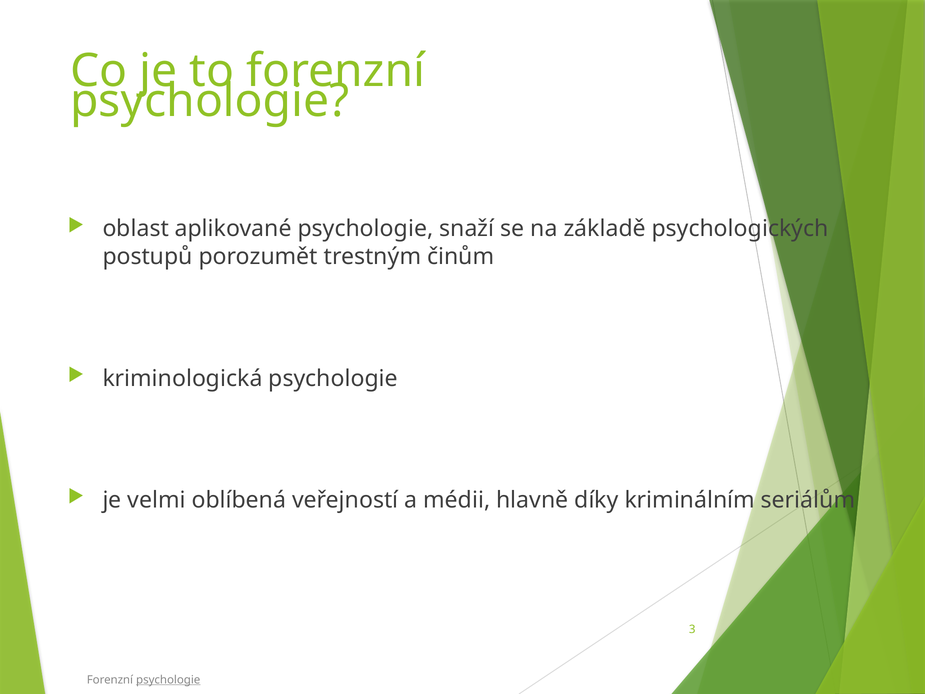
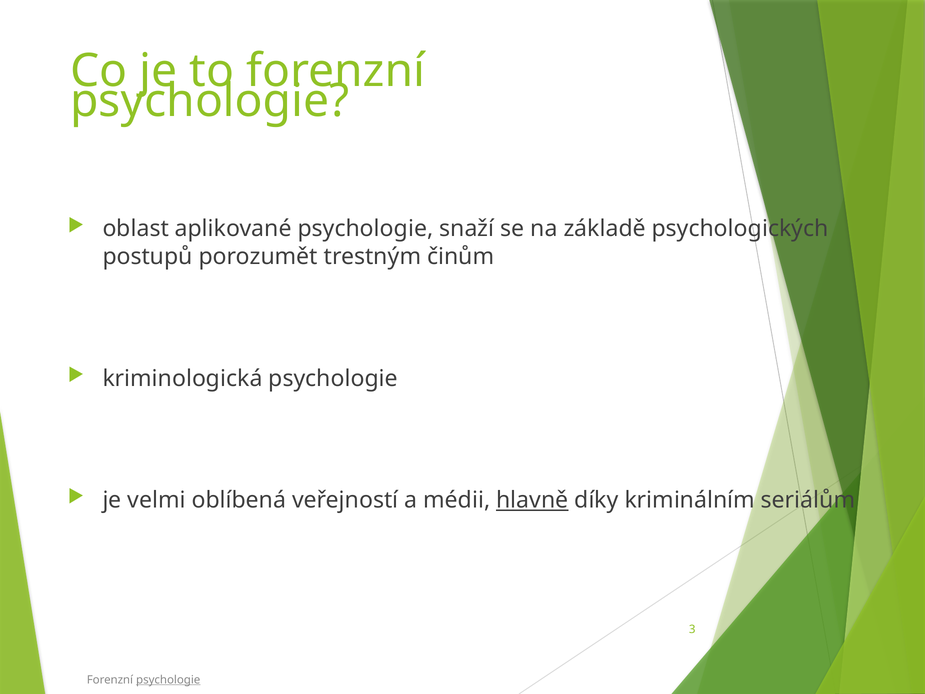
hlavně underline: none -> present (532, 500)
